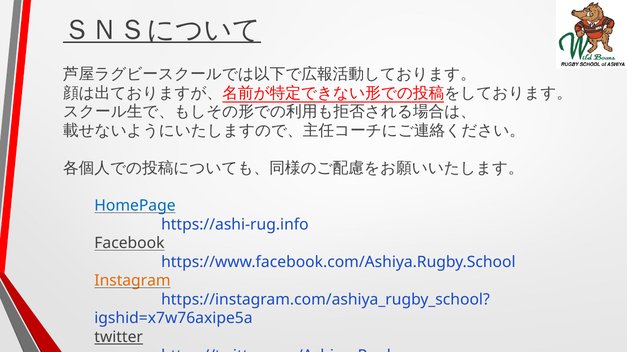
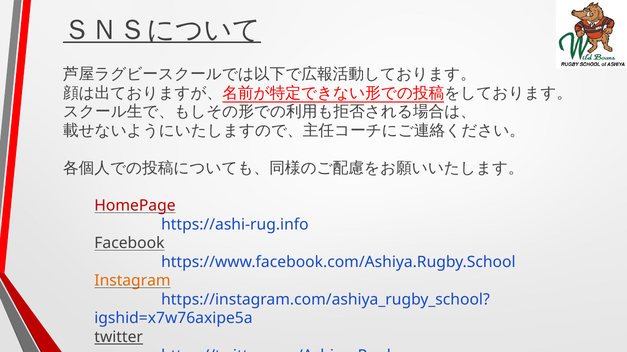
HomePage colour: blue -> red (135, 206)
